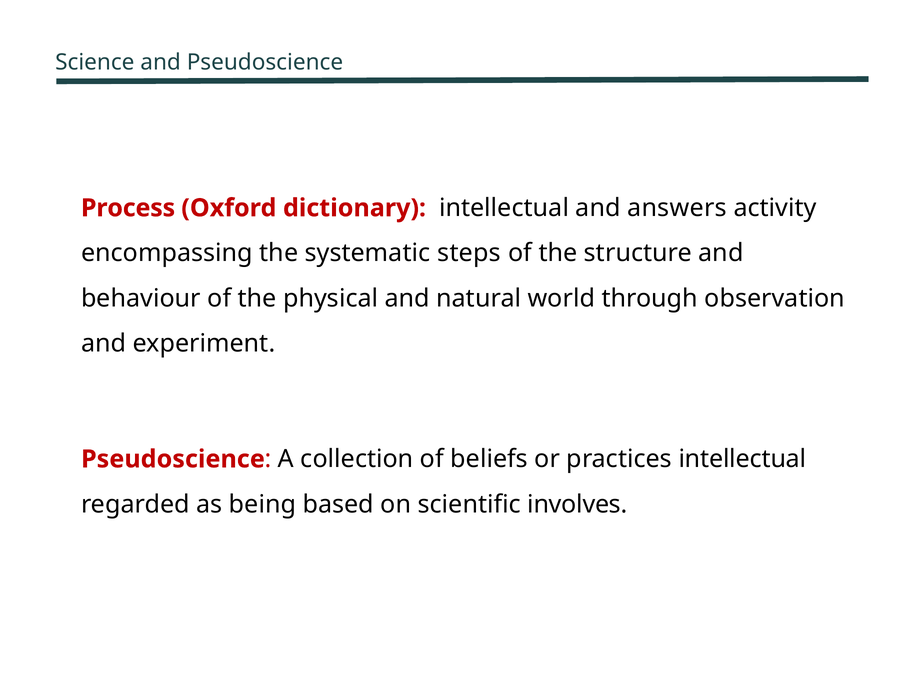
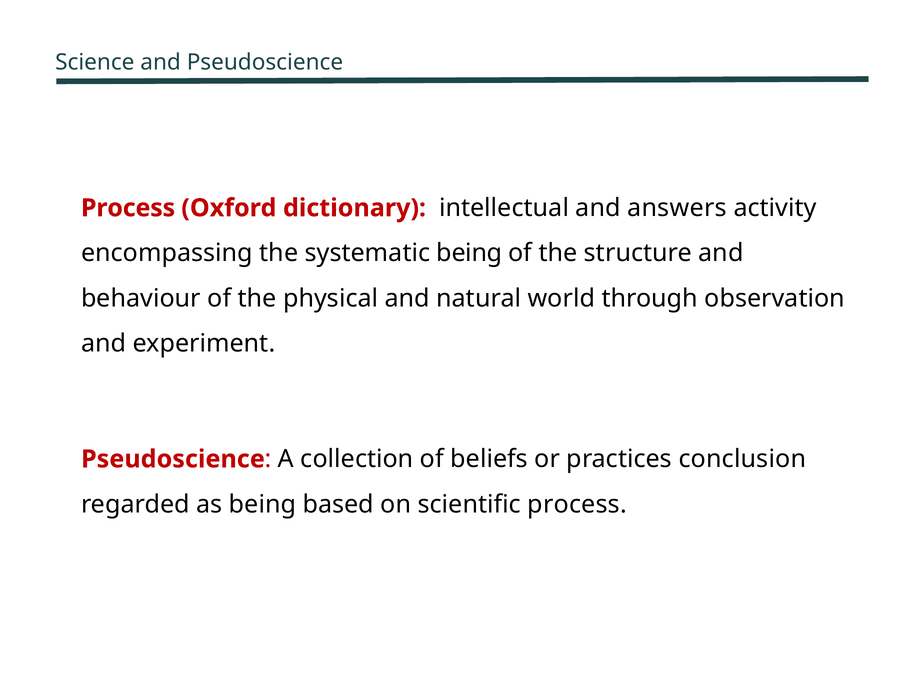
systematic steps: steps -> being (469, 253)
practices intellectual: intellectual -> conclusion (742, 459)
scientific involves: involves -> process (577, 504)
